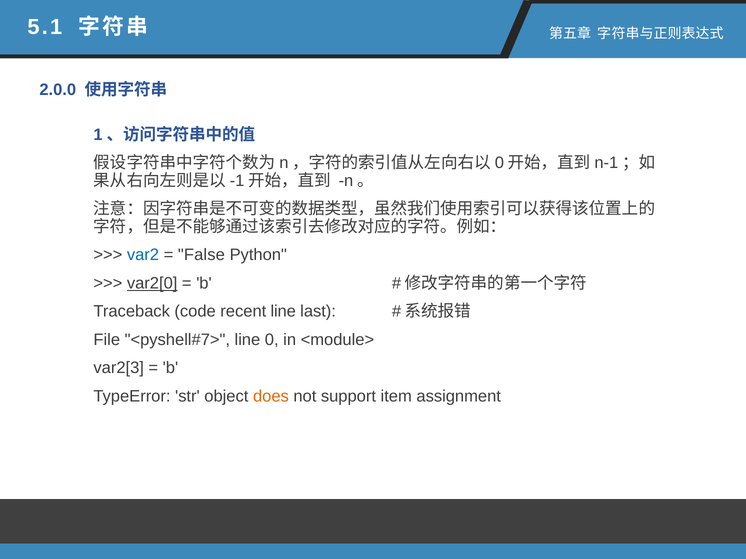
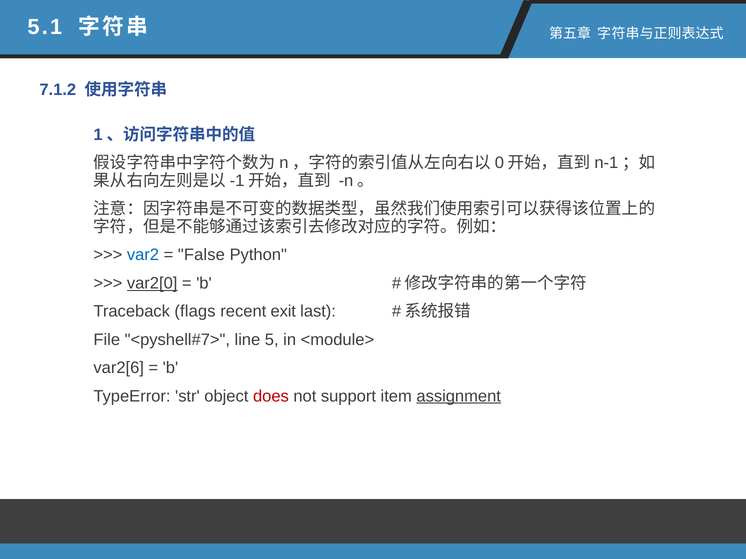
2.0.0: 2.0.0 -> 7.1.2 (58, 90)
code: code -> flags (195, 312)
recent line: line -> exit (283, 312)
0: 0 -> 5 (272, 340)
var2[3: var2[3 -> var2[6 (119, 368)
does colour: orange -> red (271, 396)
assignment underline: none -> present (459, 396)
